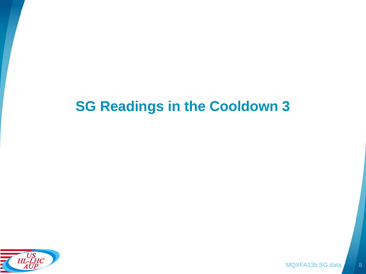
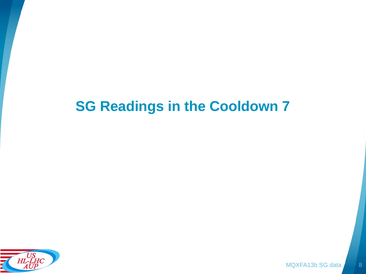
3: 3 -> 7 (286, 107)
